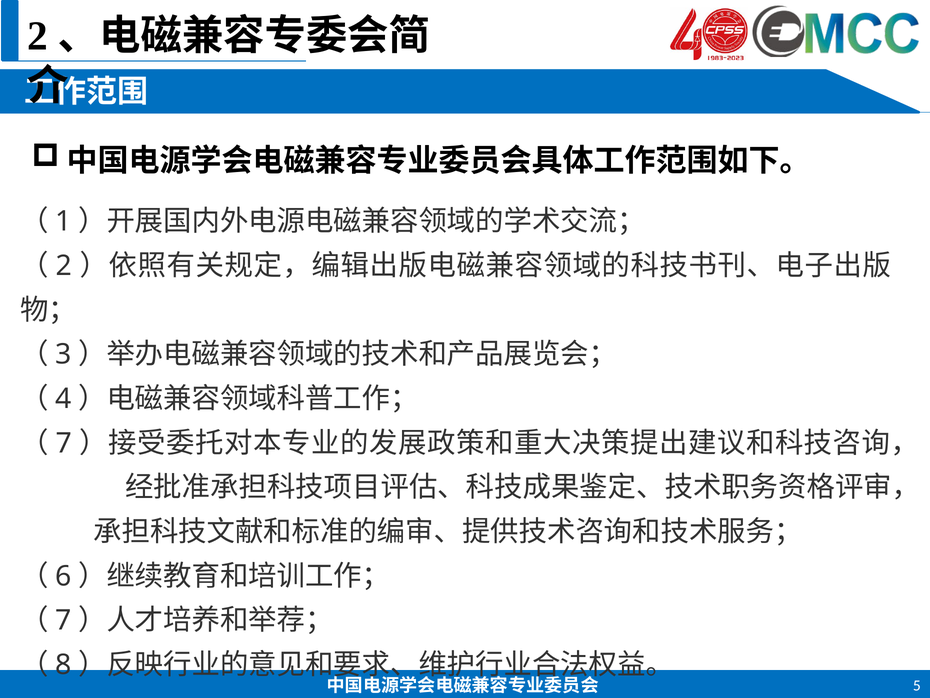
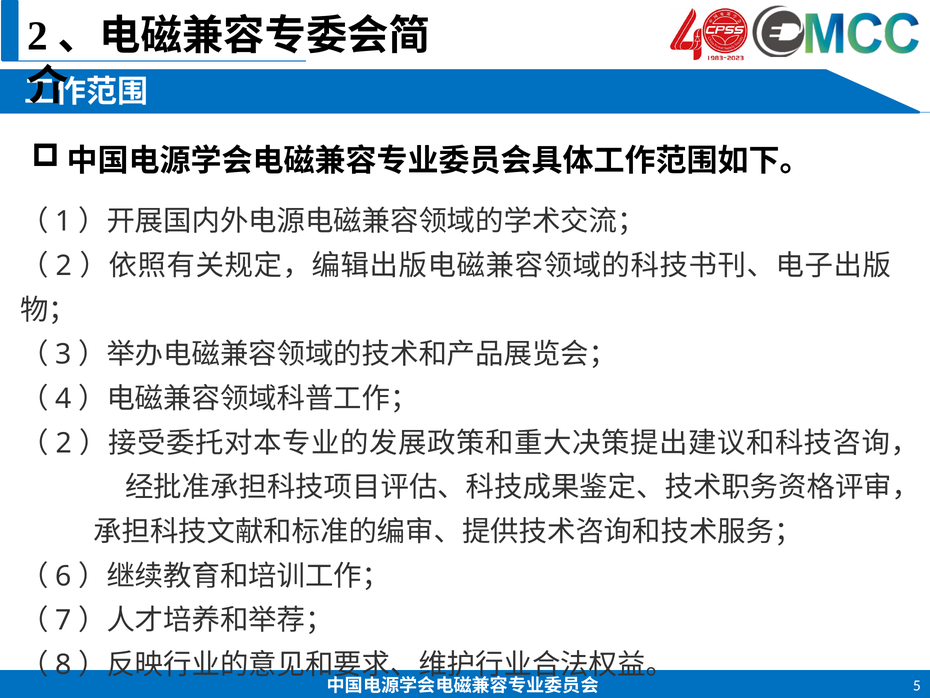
7: 7 -> 2 (64, 443)
